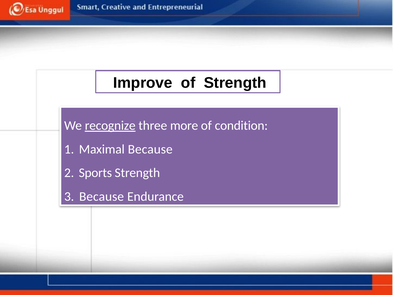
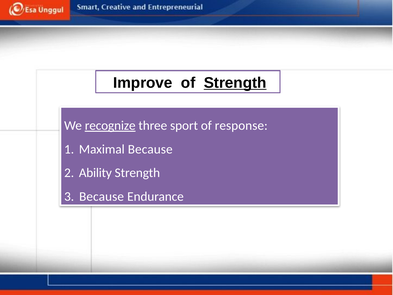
Strength underline: none -> present (235, 83)
more: more -> sport (184, 126)
condition: condition -> response (241, 126)
Sports: Sports -> Ability (95, 173)
